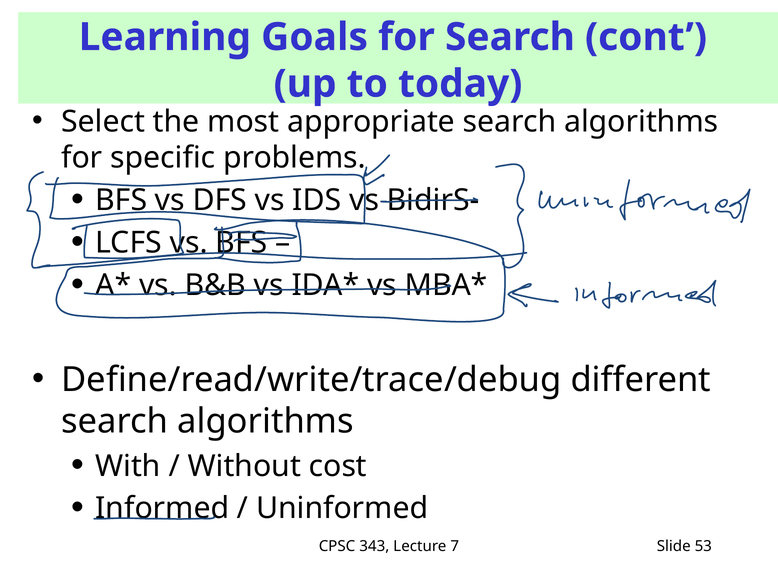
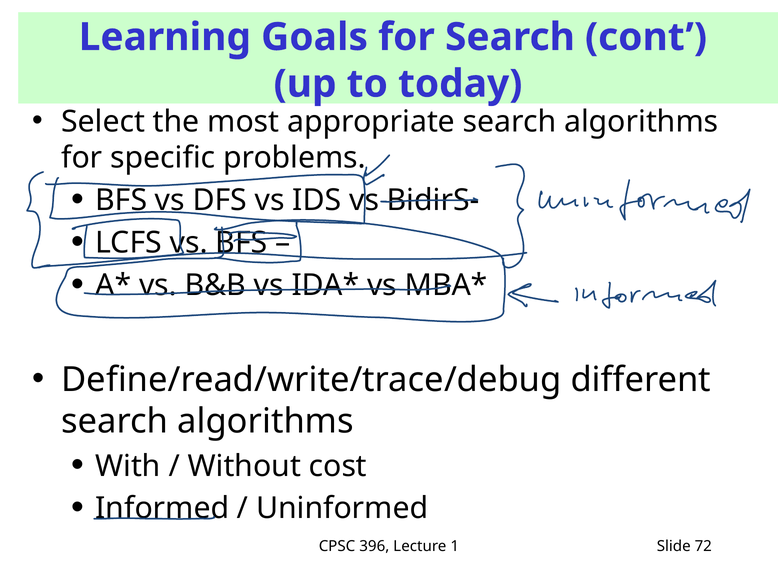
343: 343 -> 396 (374, 546)
7: 7 -> 1 (455, 546)
53: 53 -> 72 (703, 546)
